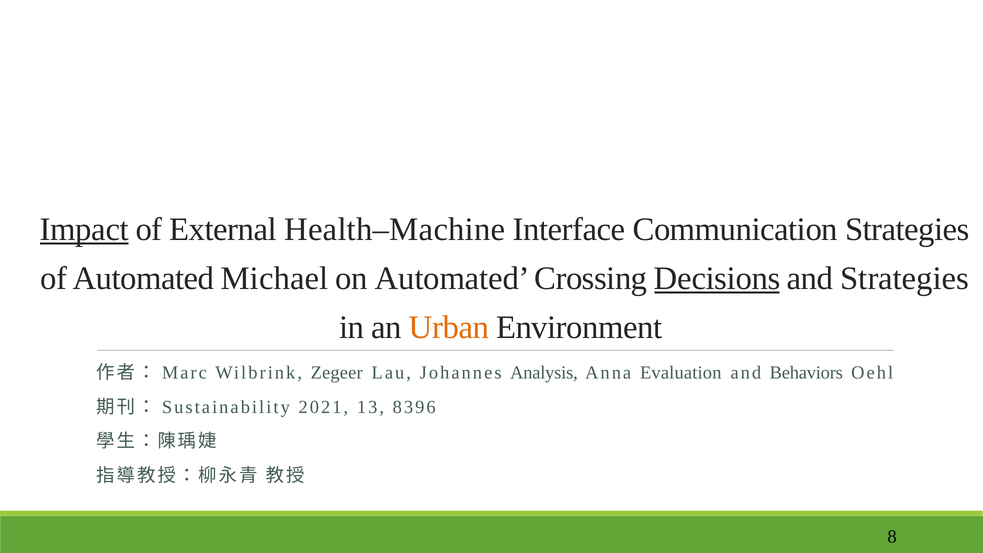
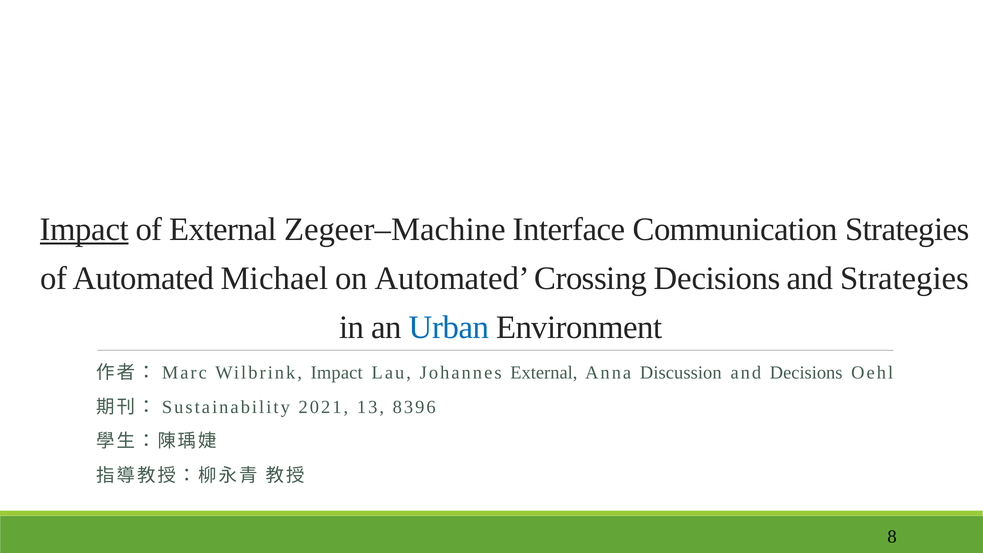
Health–Machine: Health–Machine -> Zegeer–Machine (395, 229)
Decisions underline: present -> none (717, 278)
Urban colour: orange -> blue (449, 328)
Wilbrink Zegeer: Zegeer -> Impact (337, 373)
Johannes Analysis: Analysis -> External (544, 373)
Evaluation: Evaluation -> Discussion (681, 373)
and Behaviors: Behaviors -> Decisions (806, 373)
